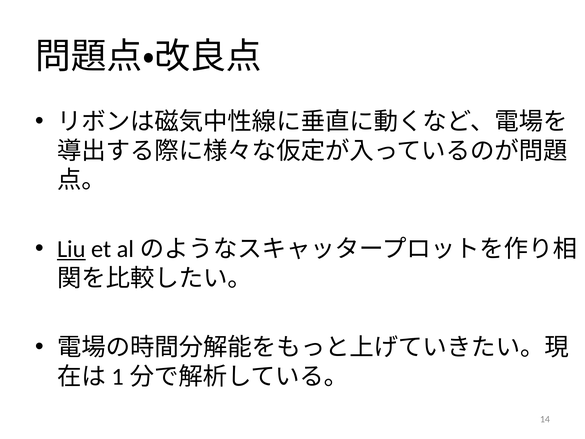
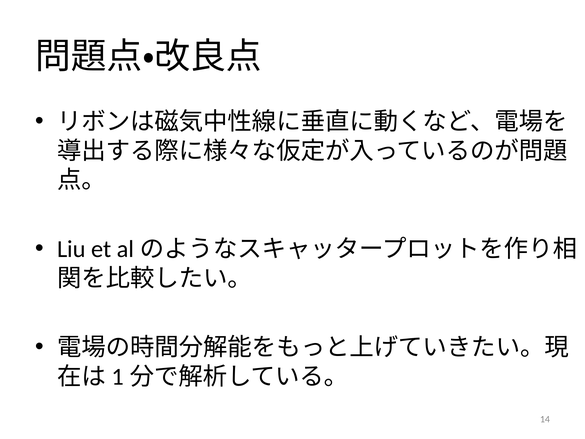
Liu underline: present -> none (71, 249)
